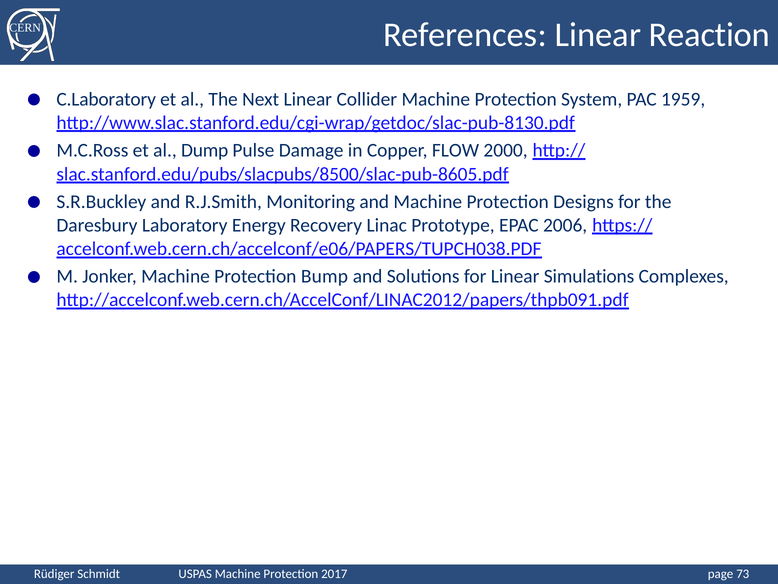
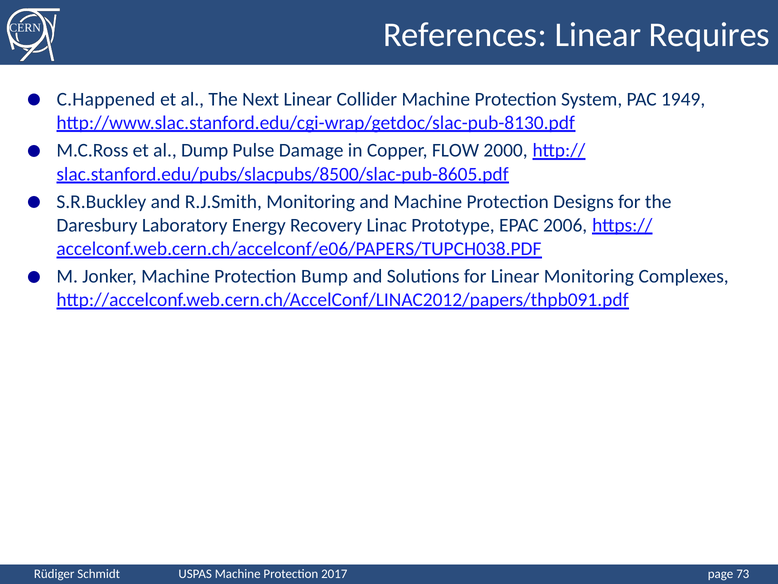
Reaction: Reaction -> Requires (709, 35)
C.Laboratory: C.Laboratory -> C.Happened (106, 99)
1959: 1959 -> 1949 (683, 99)
Linear Simulations: Simulations -> Monitoring (589, 276)
